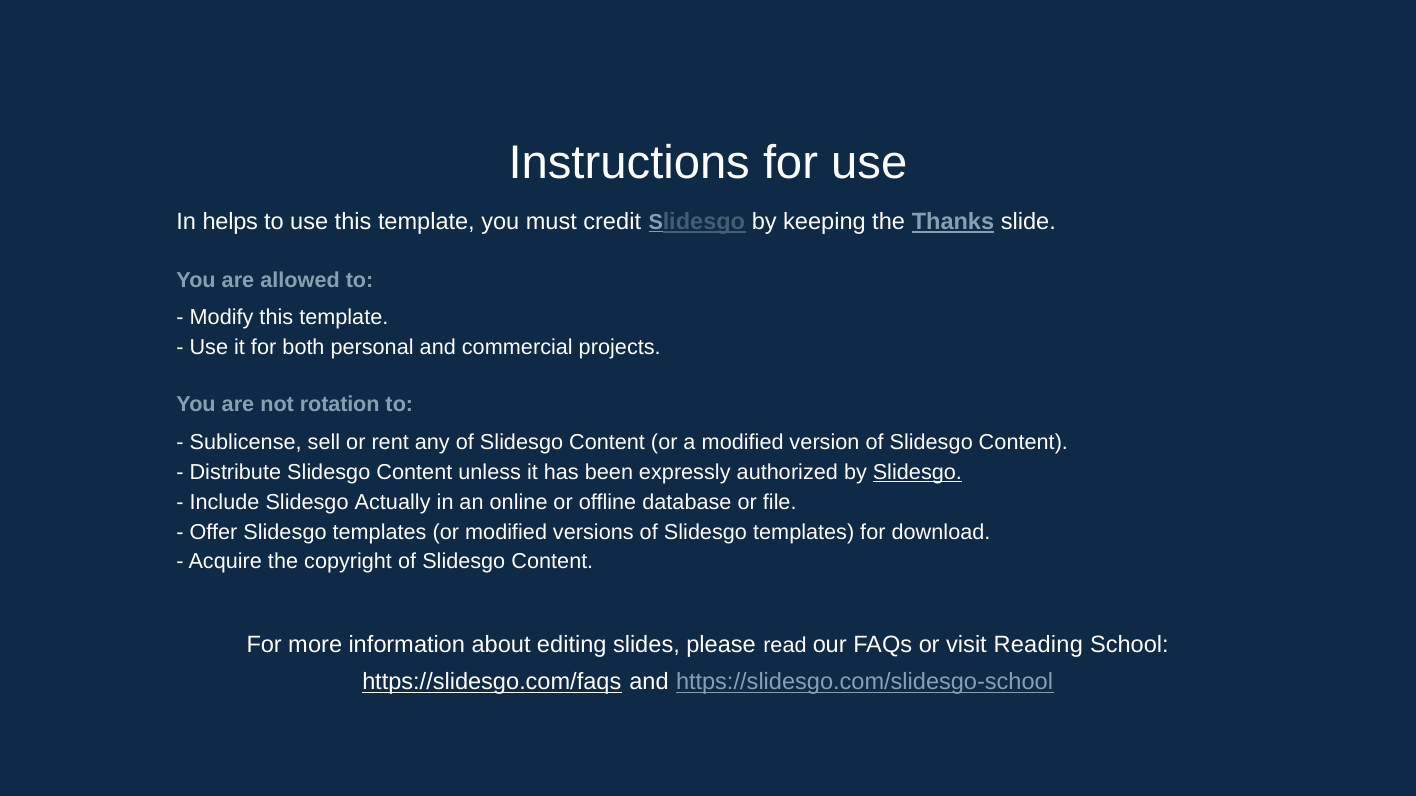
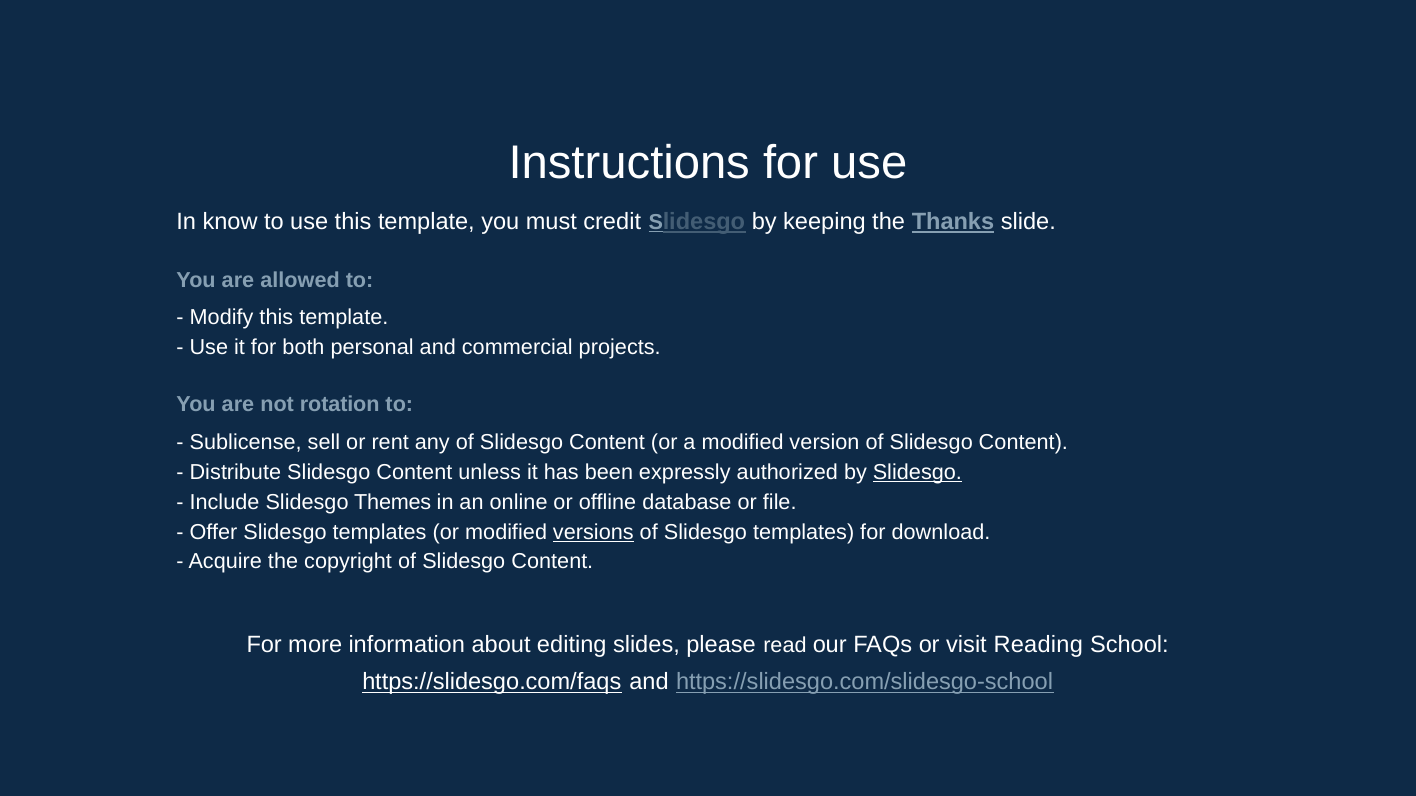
helps: helps -> know (230, 222)
Actually: Actually -> Themes (393, 502)
versions underline: none -> present (593, 532)
